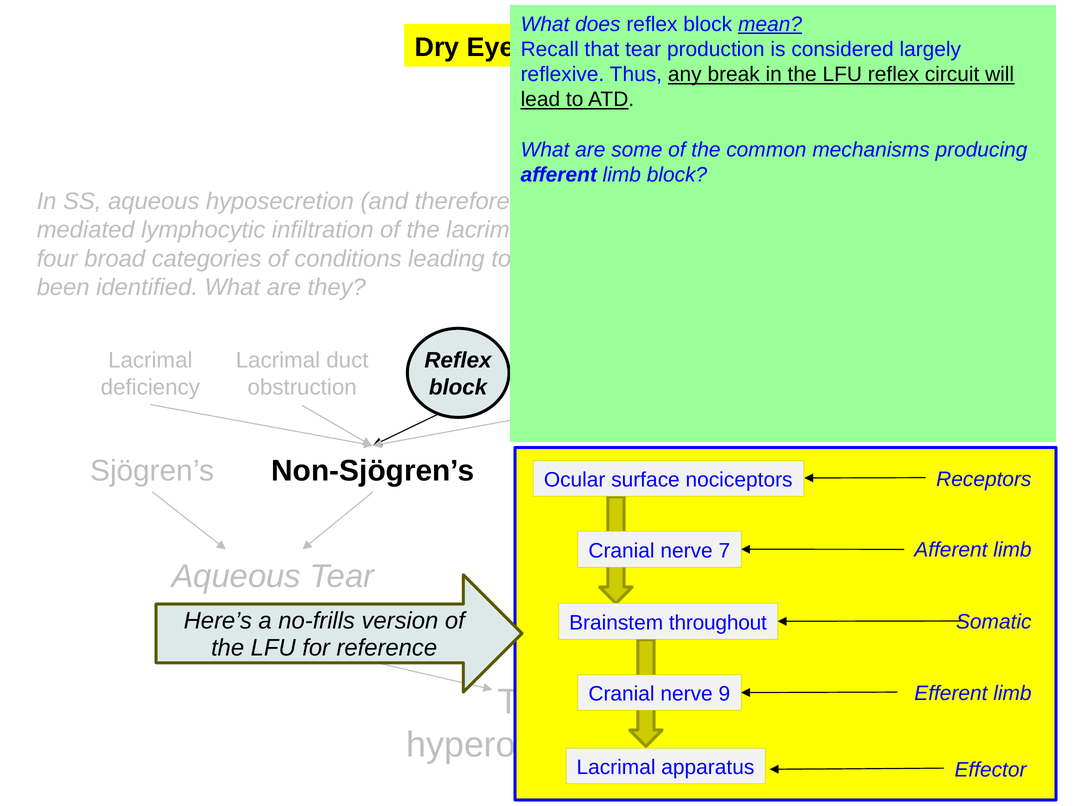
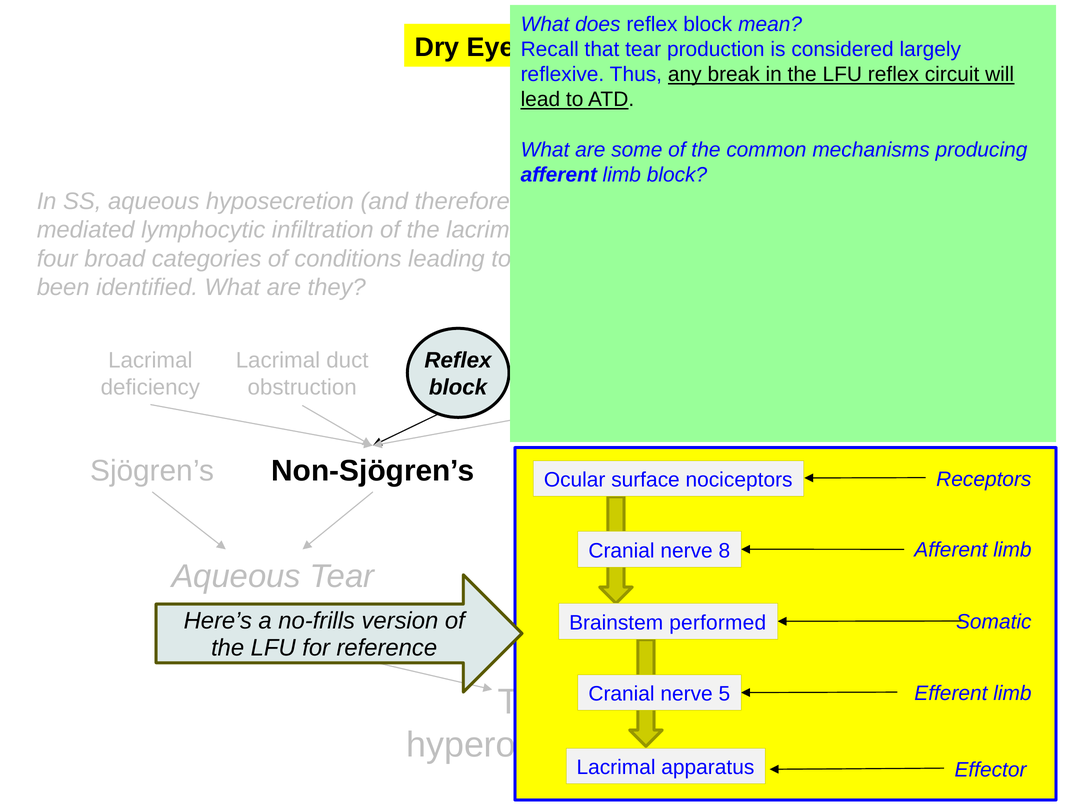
mean underline: present -> none (770, 24)
7: 7 -> 8 (724, 550)
throughout: throughout -> performed (718, 622)
9: 9 -> 5 (724, 694)
